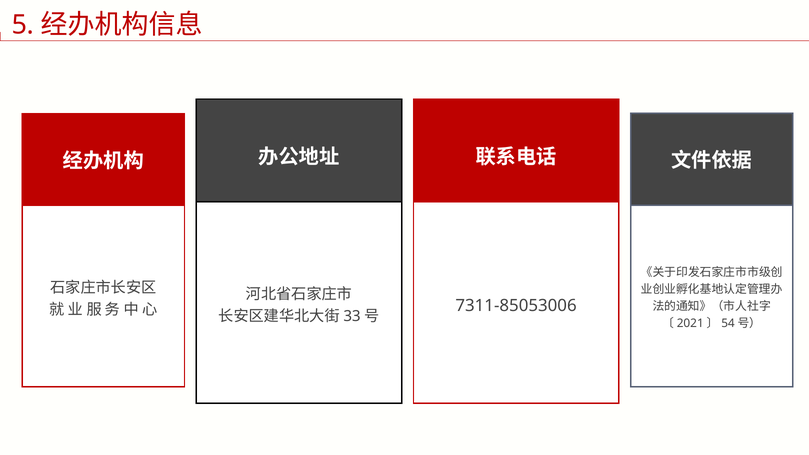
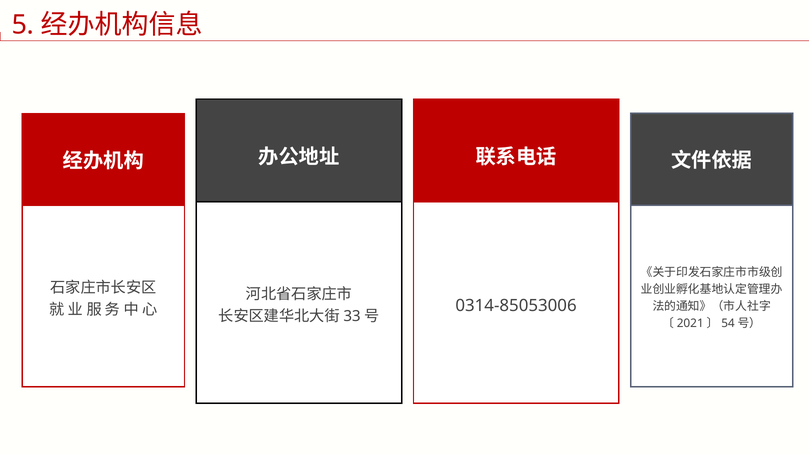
7311-85053006: 7311-85053006 -> 0314-85053006 (516, 306)
